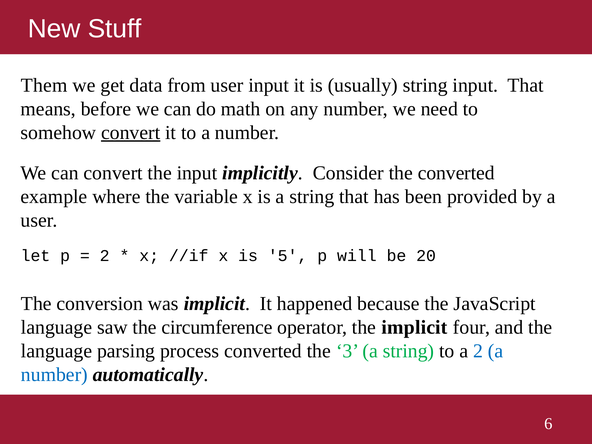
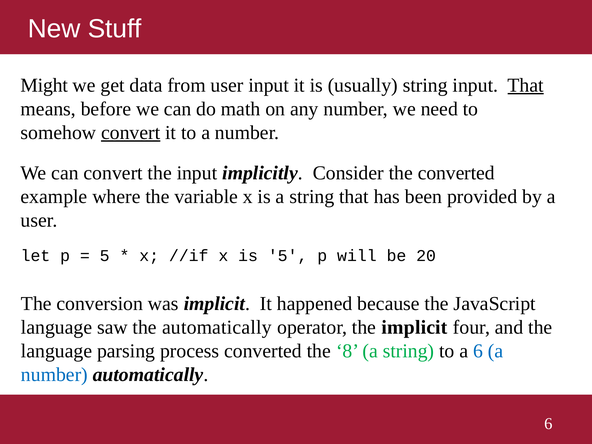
Them: Them -> Might (44, 85)
That underline: none -> present (526, 85)
2: 2 -> 5 (105, 256)
the circumference: circumference -> automatically (217, 327)
3: 3 -> 8 (348, 351)
a 2: 2 -> 6 (478, 351)
